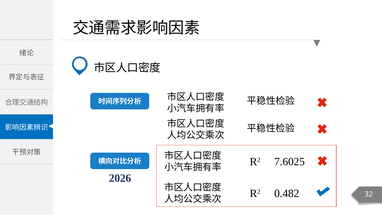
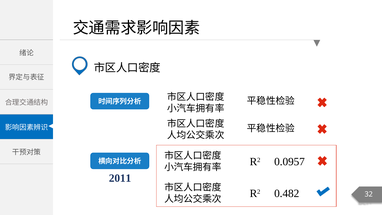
7.6025: 7.6025 -> 0.0957 (290, 162)
2026: 2026 -> 2011 (120, 178)
